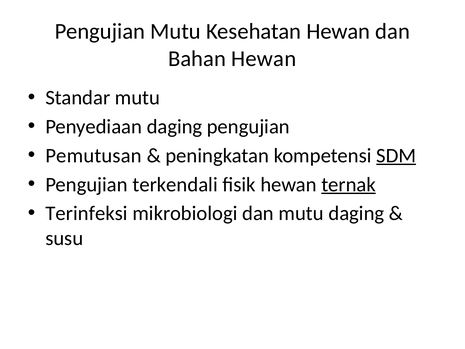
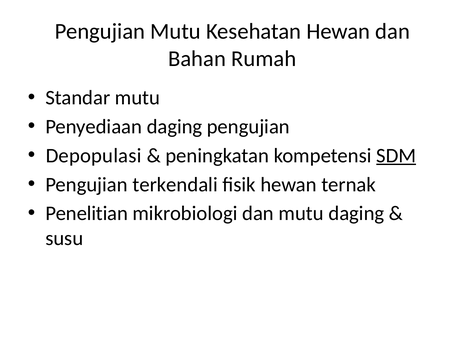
Bahan Hewan: Hewan -> Rumah (264, 59)
Pemutusan: Pemutusan -> Depopulasi (94, 155)
ternak underline: present -> none (349, 184)
Terinfeksi: Terinfeksi -> Penelitian (87, 213)
